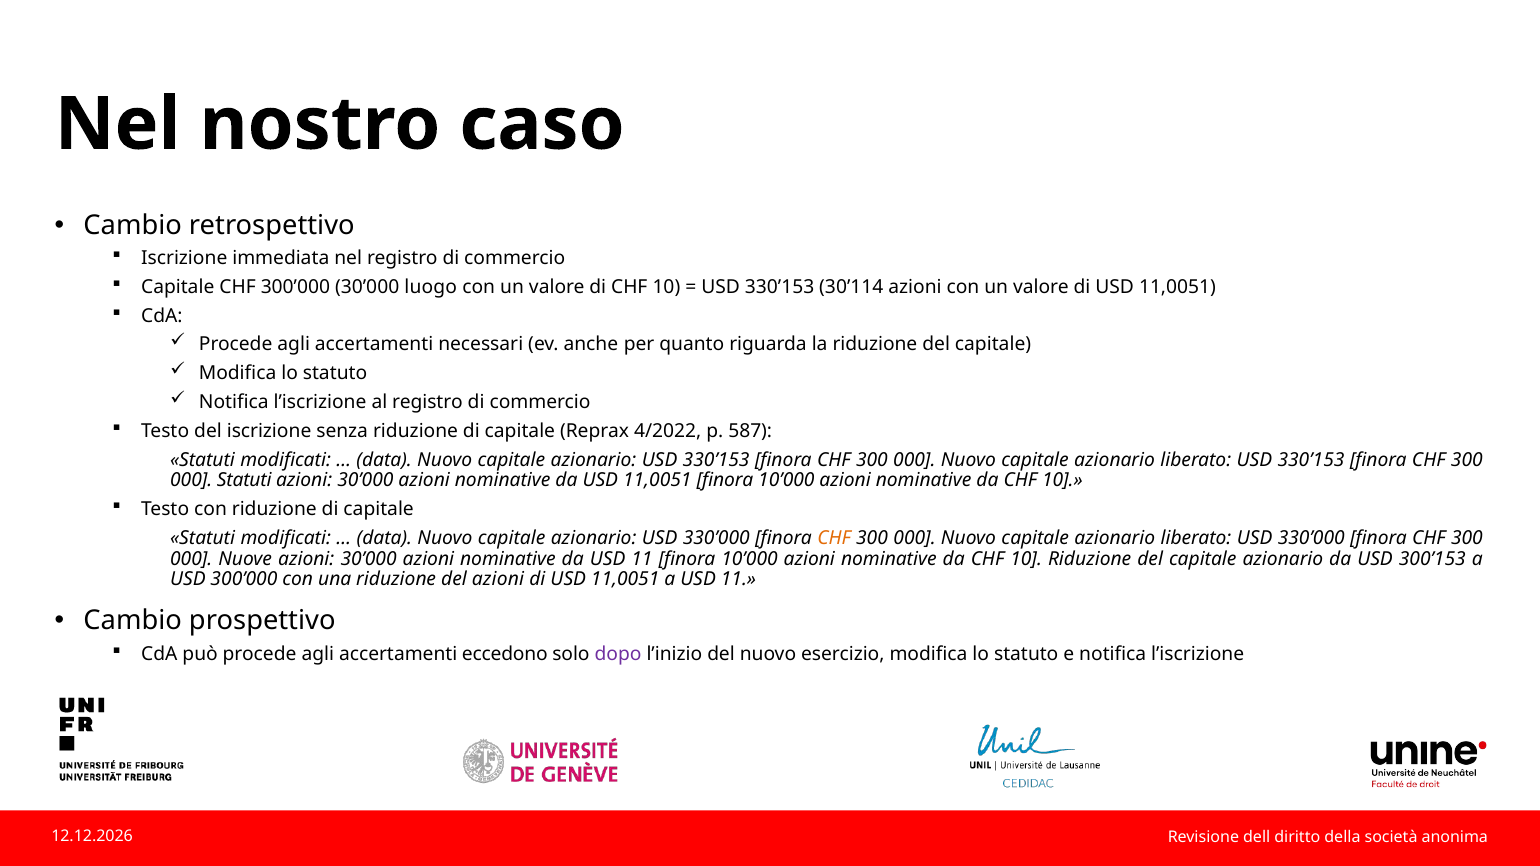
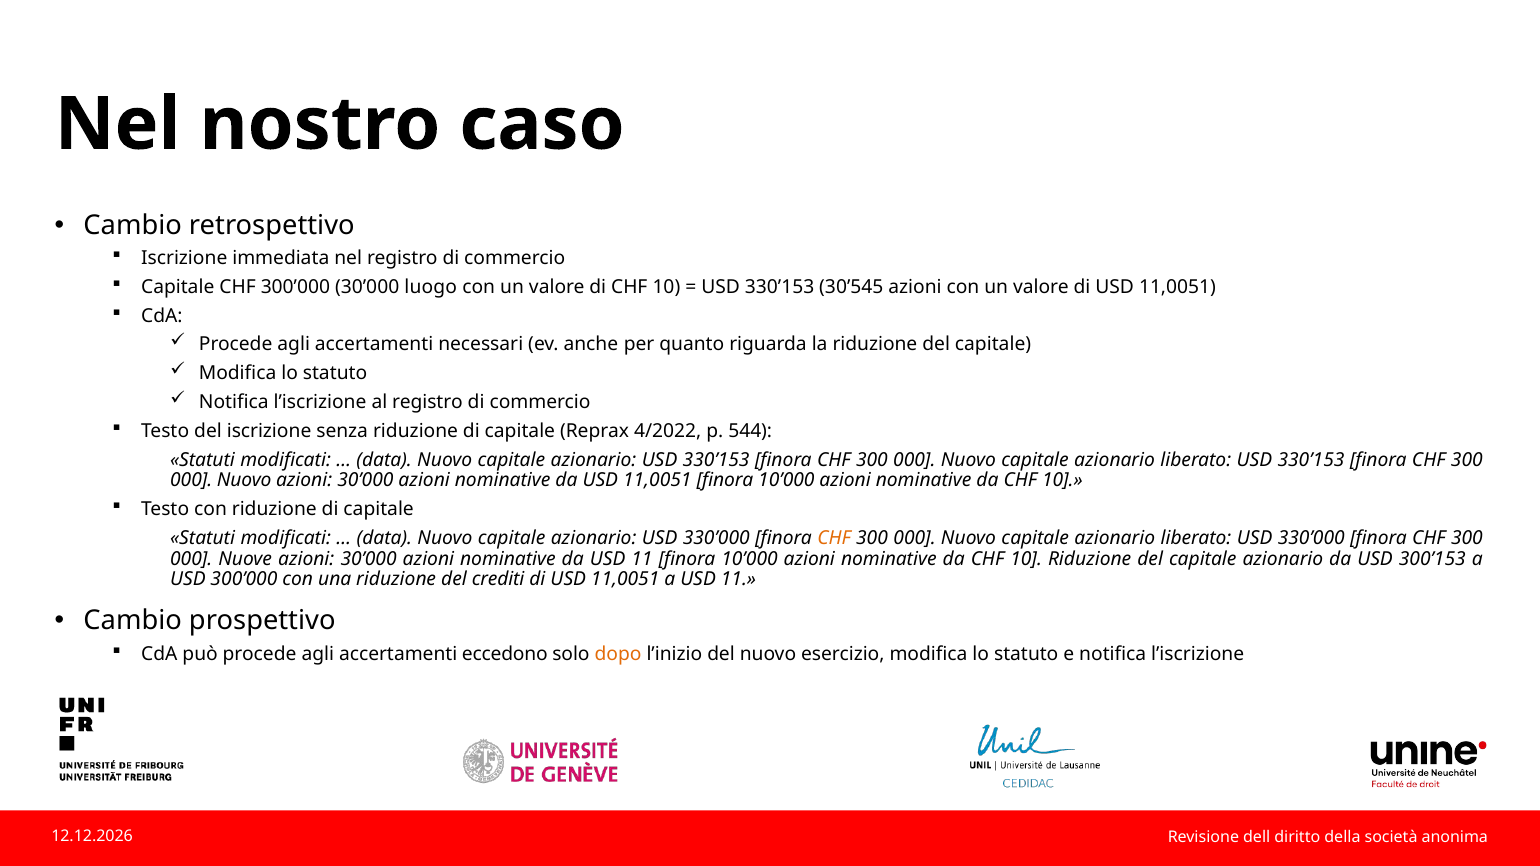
30’114: 30’114 -> 30’545 (851, 287)
587: 587 -> 544 (750, 431)
Statuti: Statuti -> Nuovo (244, 481)
del azioni: azioni -> crediti (498, 580)
dopo colour: purple -> orange (618, 654)
